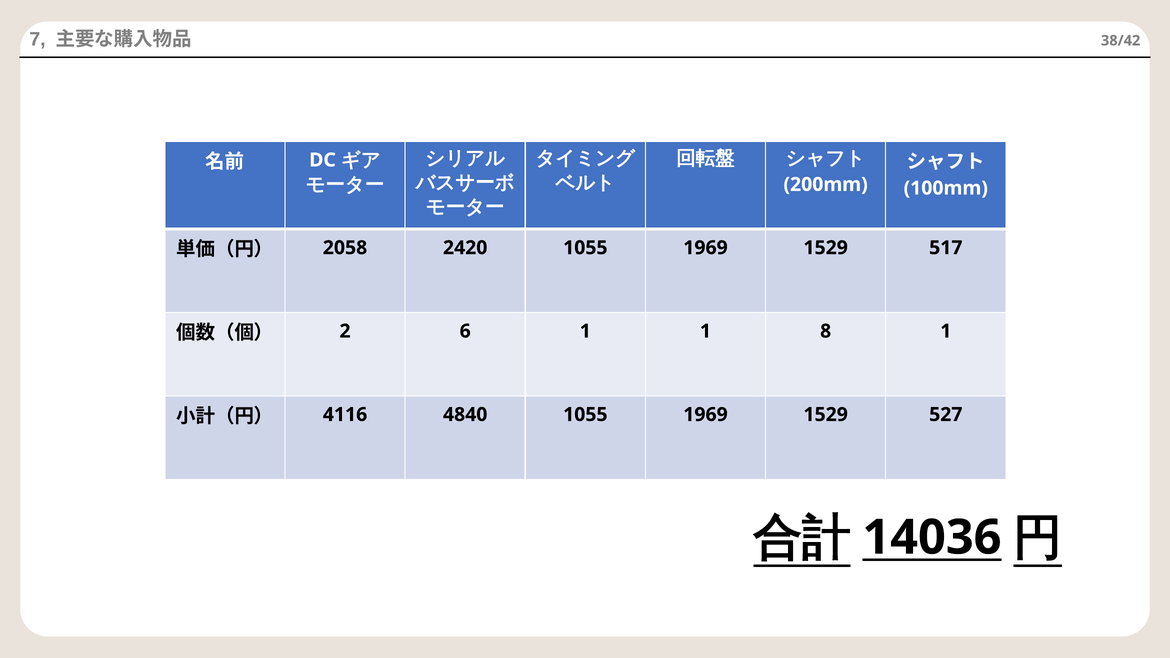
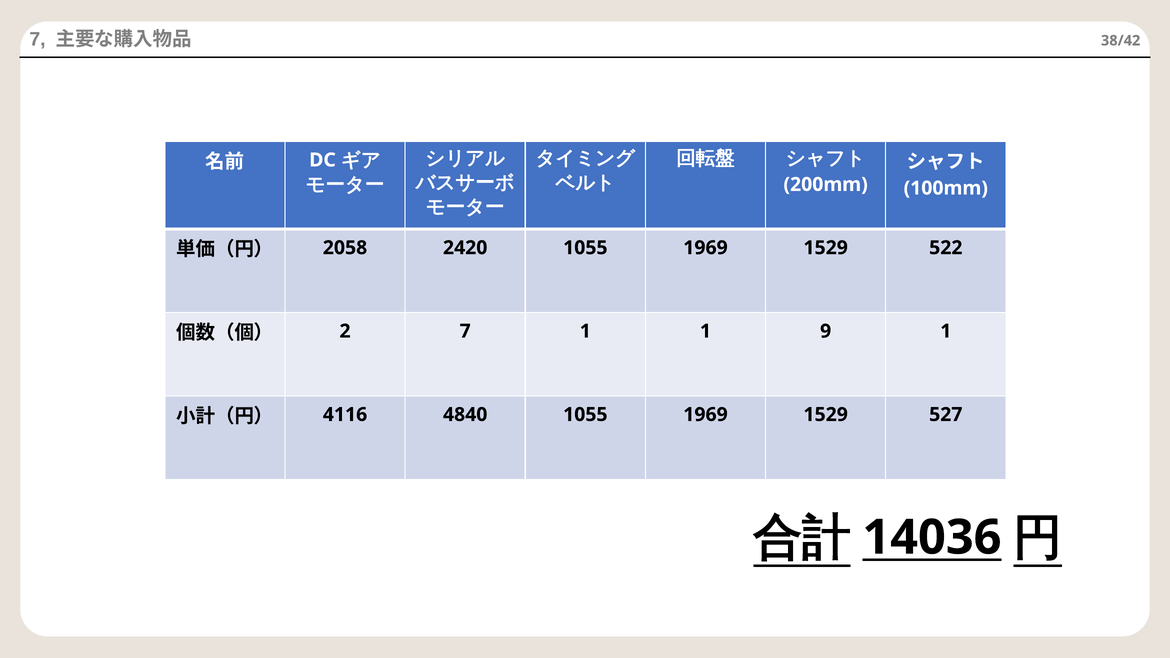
517: 517 -> 522 (946, 248)
2 6: 6 -> 7 (465, 331)
8: 8 -> 9 (826, 331)
